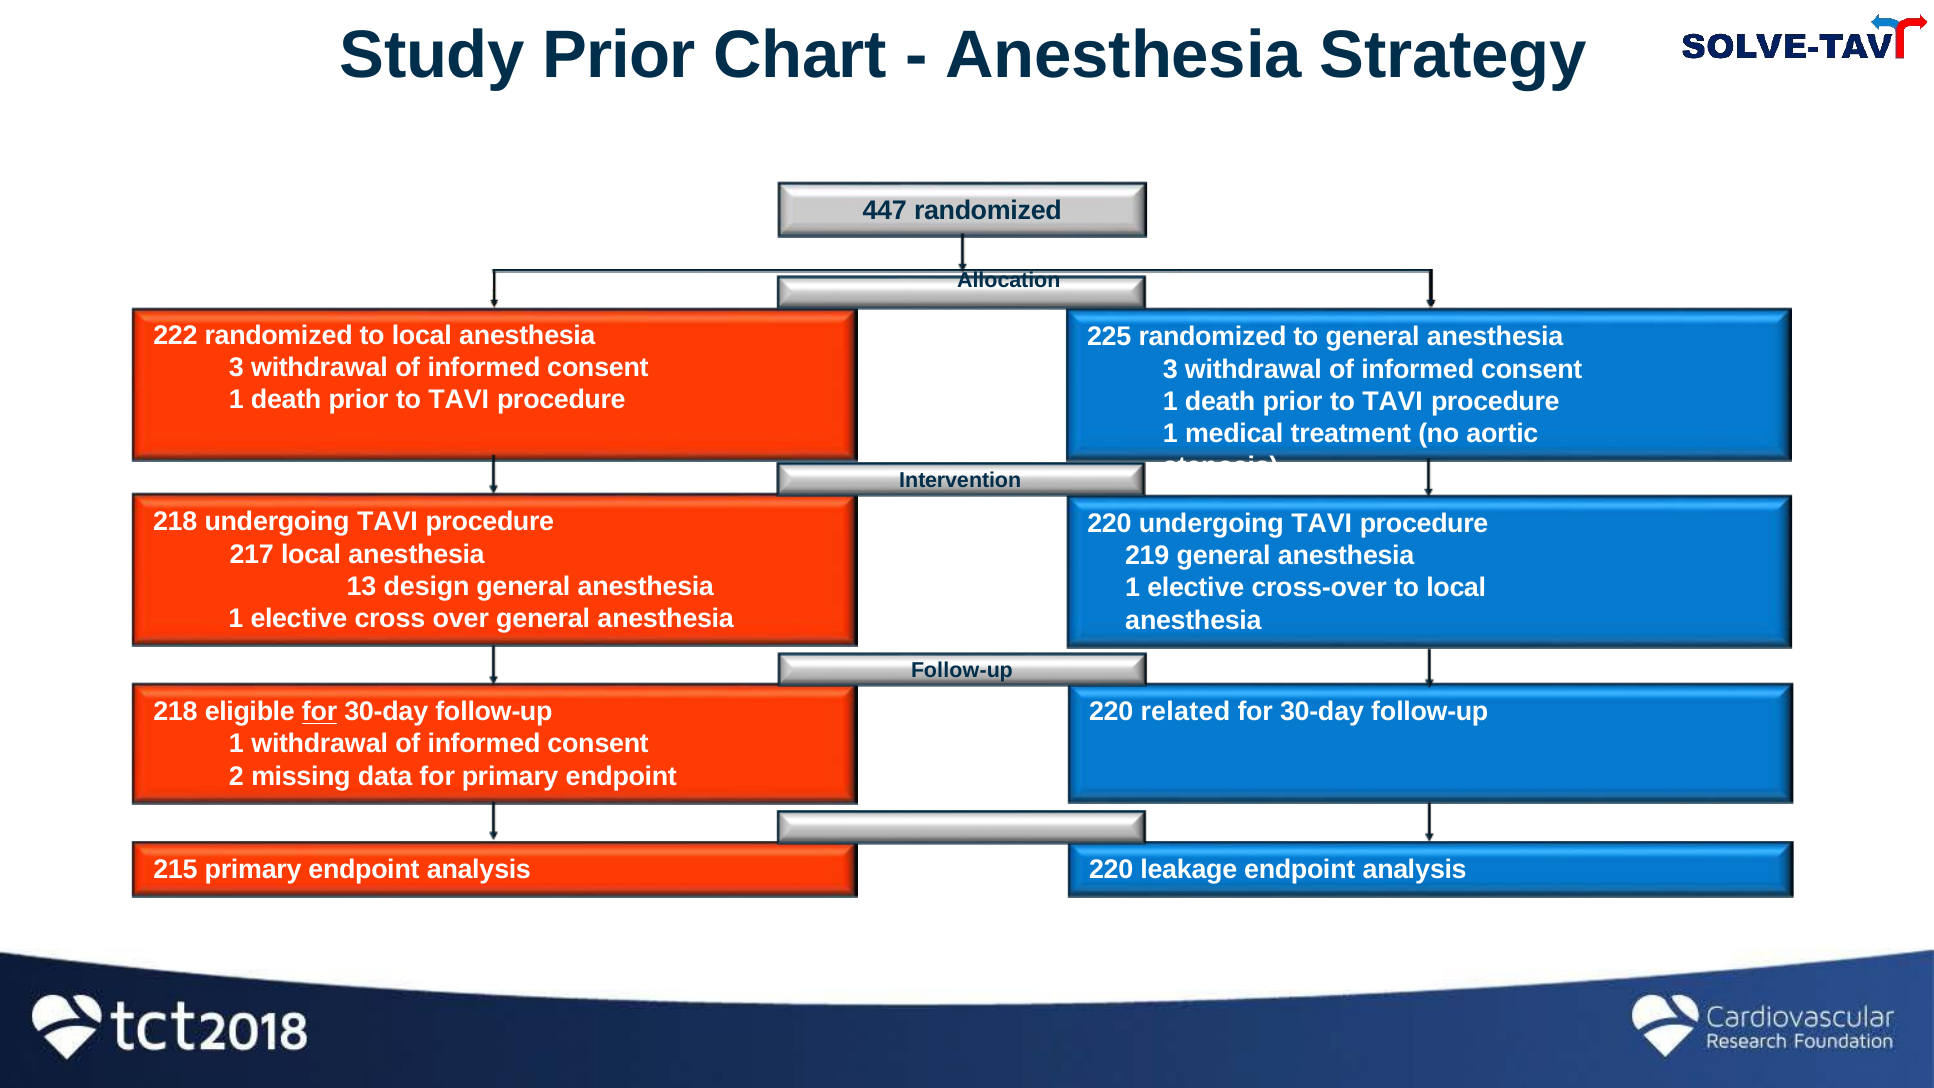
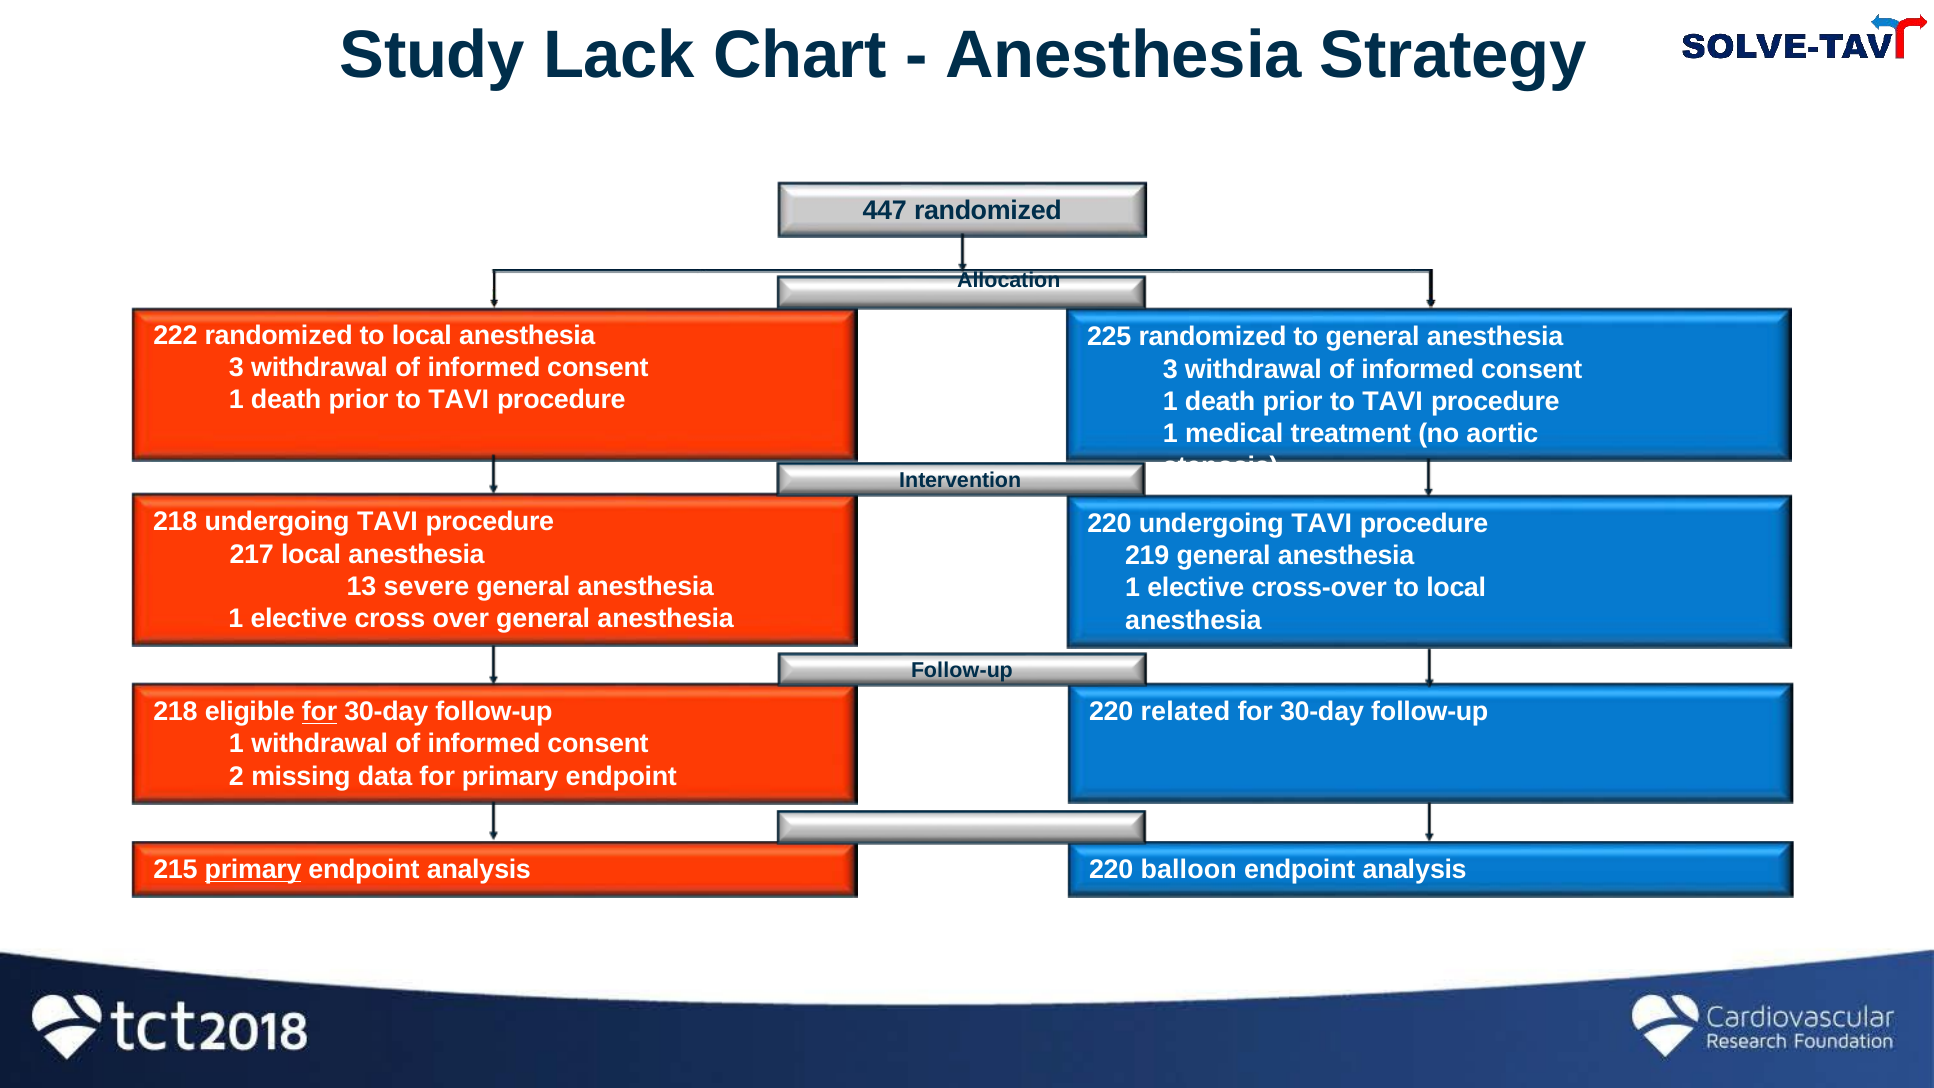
Study Prior: Prior -> Lack (619, 55)
design: design -> severe (427, 586)
leakage: leakage -> balloon (1189, 870)
primary underline: none -> present (253, 870)
